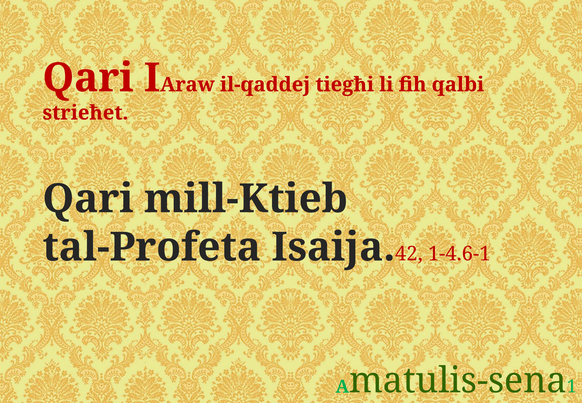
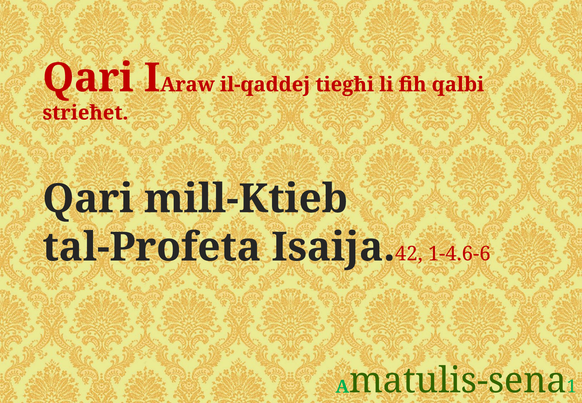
1-4.6-1: 1-4.6-1 -> 1-4.6-6 (459, 254)
